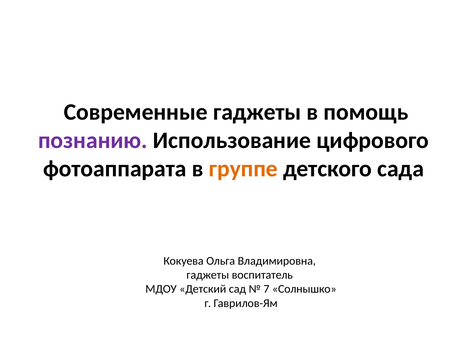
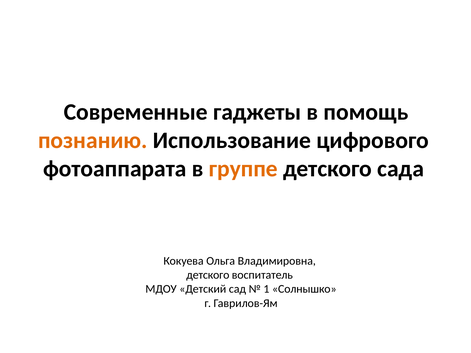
познанию colour: purple -> orange (93, 140)
гаджеты: гаджеты -> детского (208, 275)
7: 7 -> 1 (266, 289)
